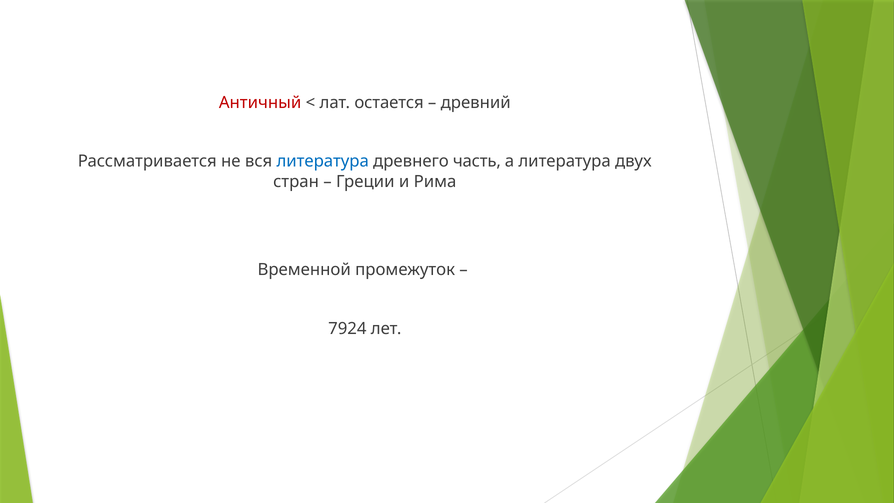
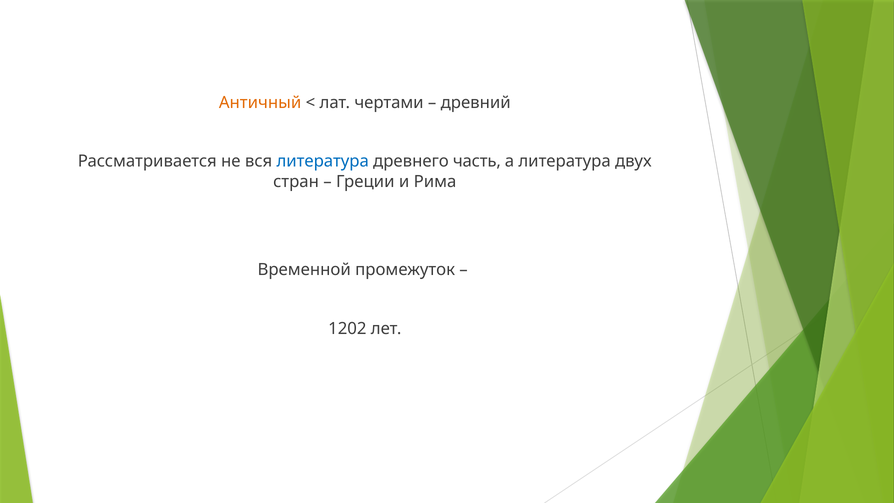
Античный colour: red -> orange (260, 103)
остается: остается -> чертами (389, 103)
7924: 7924 -> 1202 (347, 329)
